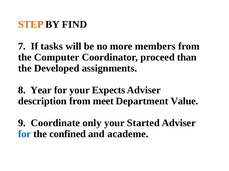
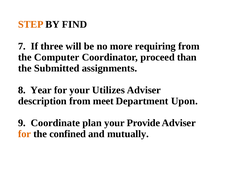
tasks: tasks -> three (52, 46)
members: members -> requiring (155, 46)
Developed: Developed -> Submitted (57, 68)
Expects: Expects -> Utilizes (109, 90)
Value: Value -> Upon (184, 101)
only: only -> plan (92, 123)
Started: Started -> Provide (143, 123)
for colour: blue -> orange (25, 134)
academe: academe -> mutually (128, 134)
